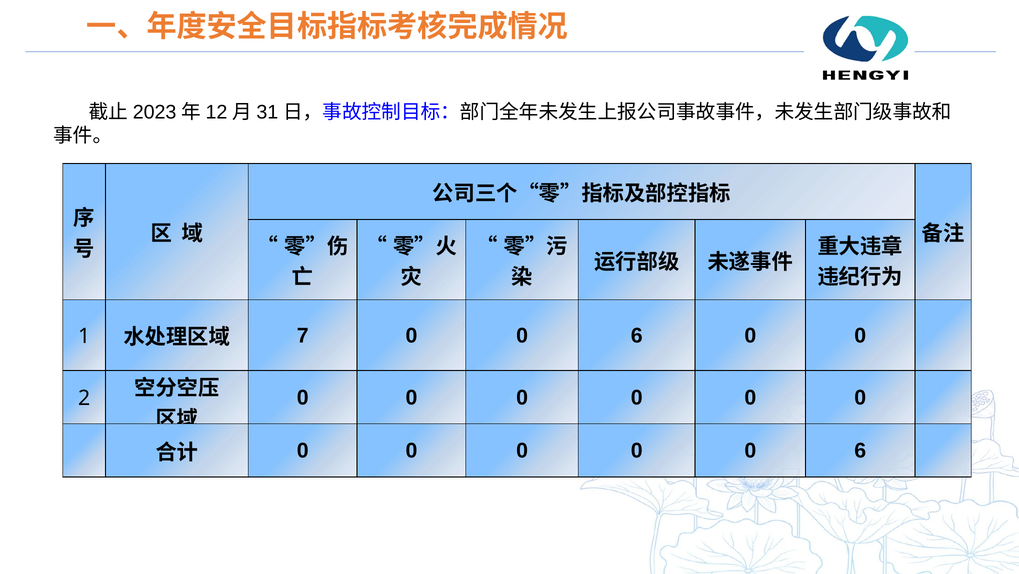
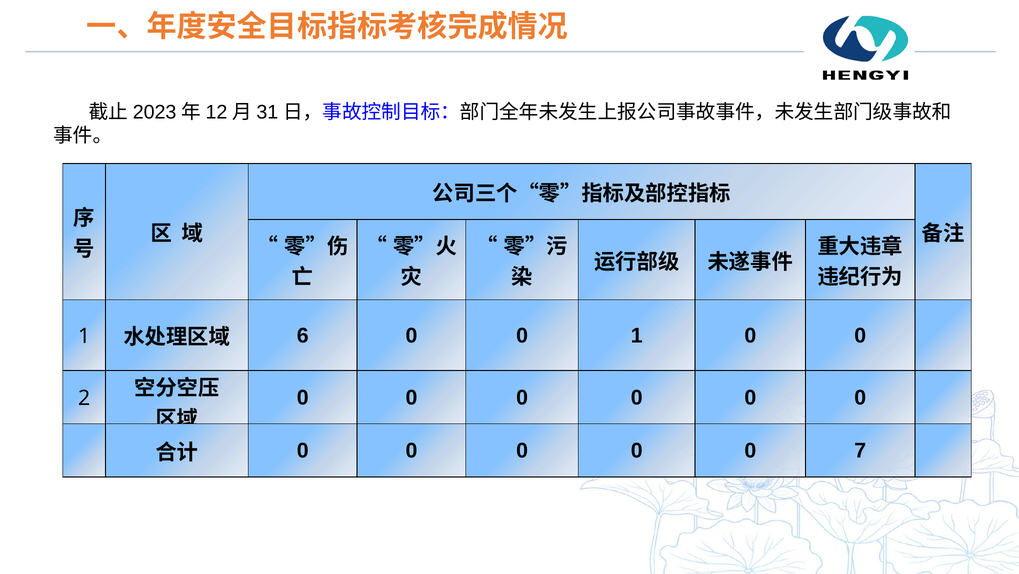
7: 7 -> 6 (303, 336)
6: 6 -> 1 (637, 336)
0 0 0 6: 6 -> 7 (860, 451)
